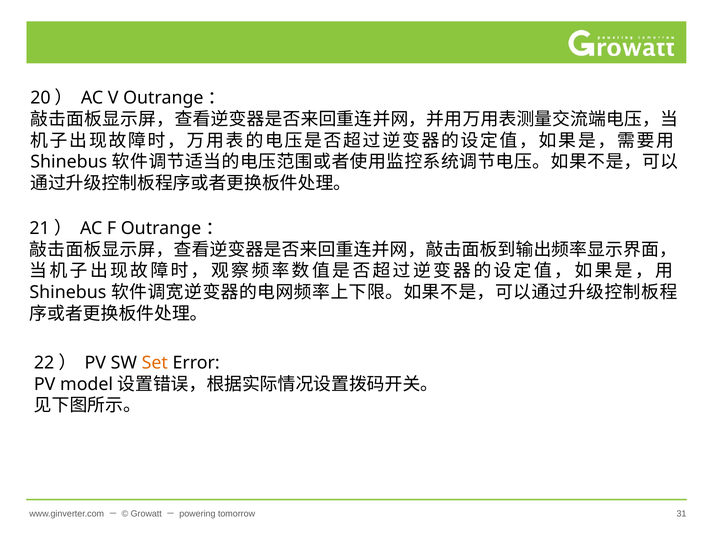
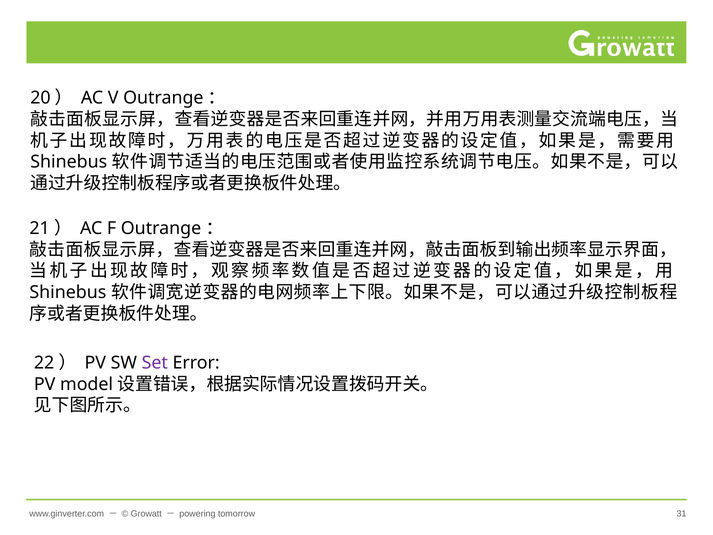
Set colour: orange -> purple (155, 363)
